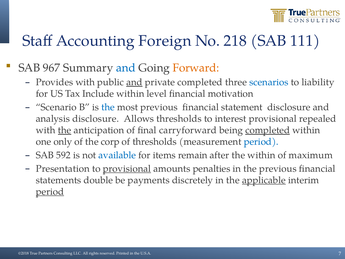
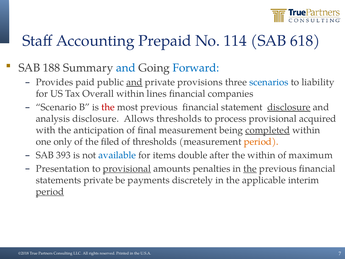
Foreign: Foreign -> Prepaid (165, 41)
218: 218 -> 114 (235, 41)
111: 111 -> 618 (305, 41)
967: 967 -> 188 (52, 68)
Forward colour: orange -> blue (196, 68)
Provides with: with -> paid (85, 82)
private completed: completed -> provisions (200, 82)
Include: Include -> Overall (98, 94)
level: level -> lines (157, 94)
motivation: motivation -> companies (231, 94)
the colour: blue -> red (108, 107)
disclosure underline: none -> present (289, 107)
interest: interest -> process (231, 119)
repealed: repealed -> acquired (318, 119)
the underline: present -> none (65, 130)
final carryforward: carryforward -> measurement (188, 130)
corp: corp -> filed (110, 142)
period colour: blue -> orange (261, 142)
592: 592 -> 393 (63, 155)
remain: remain -> double (193, 155)
the underline: none -> present (250, 168)
statements double: double -> private (98, 180)
applicable underline: present -> none (264, 180)
